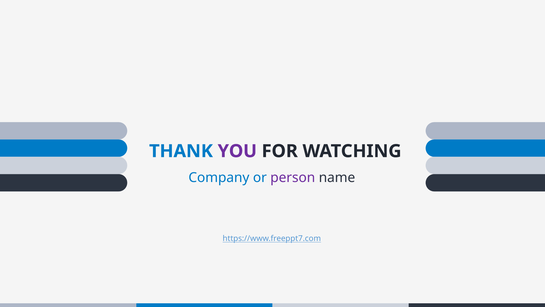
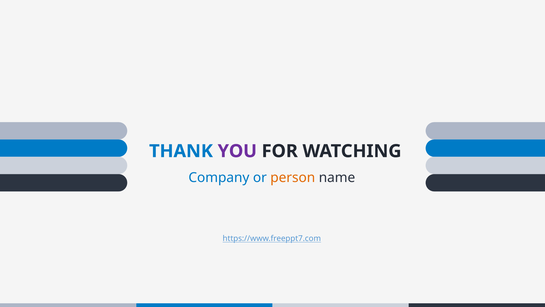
person colour: purple -> orange (293, 177)
